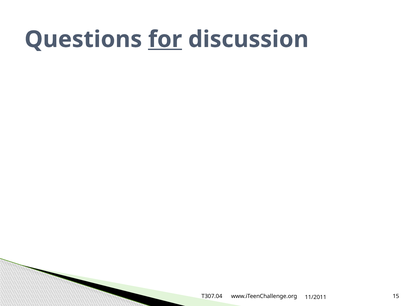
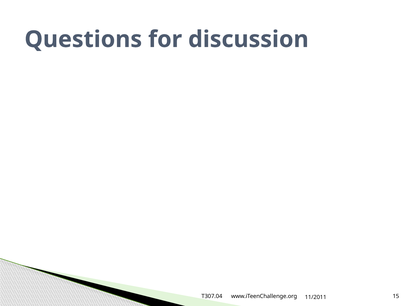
for underline: present -> none (165, 39)
